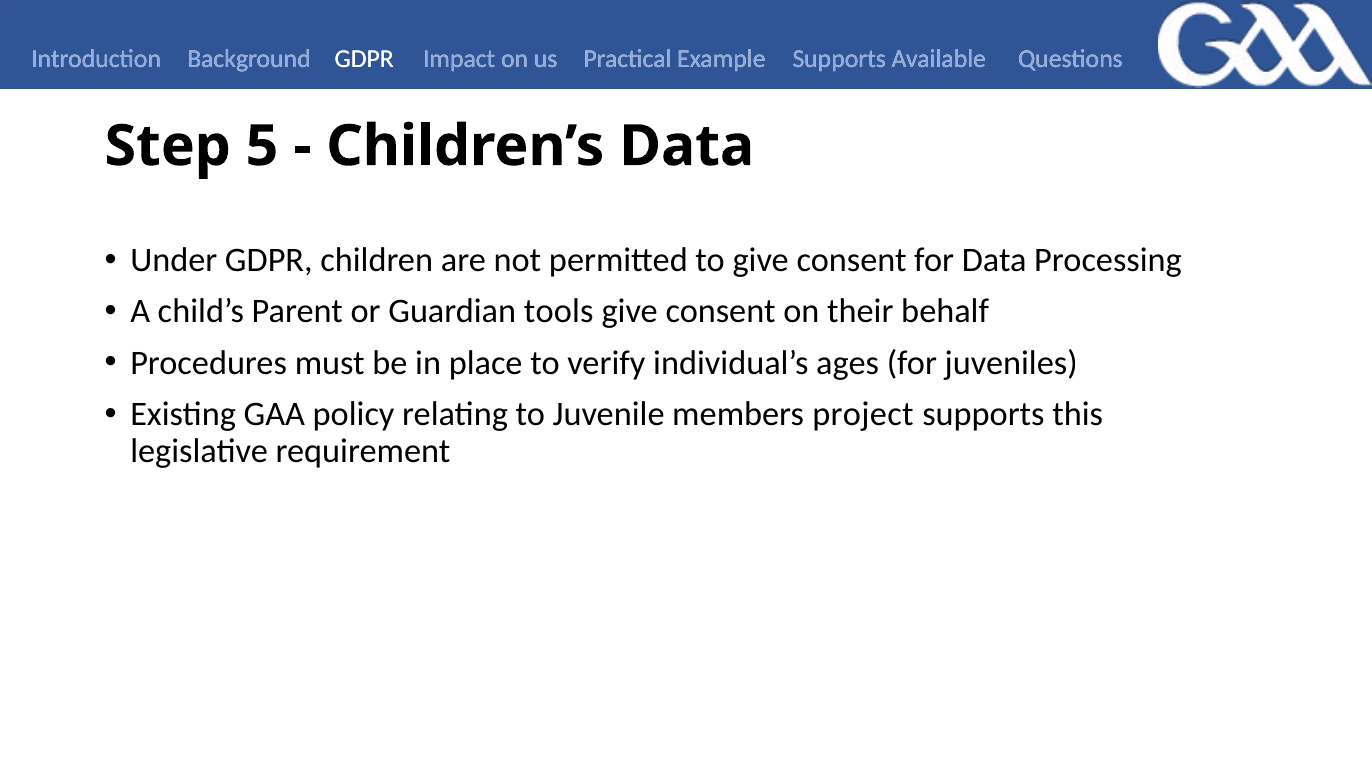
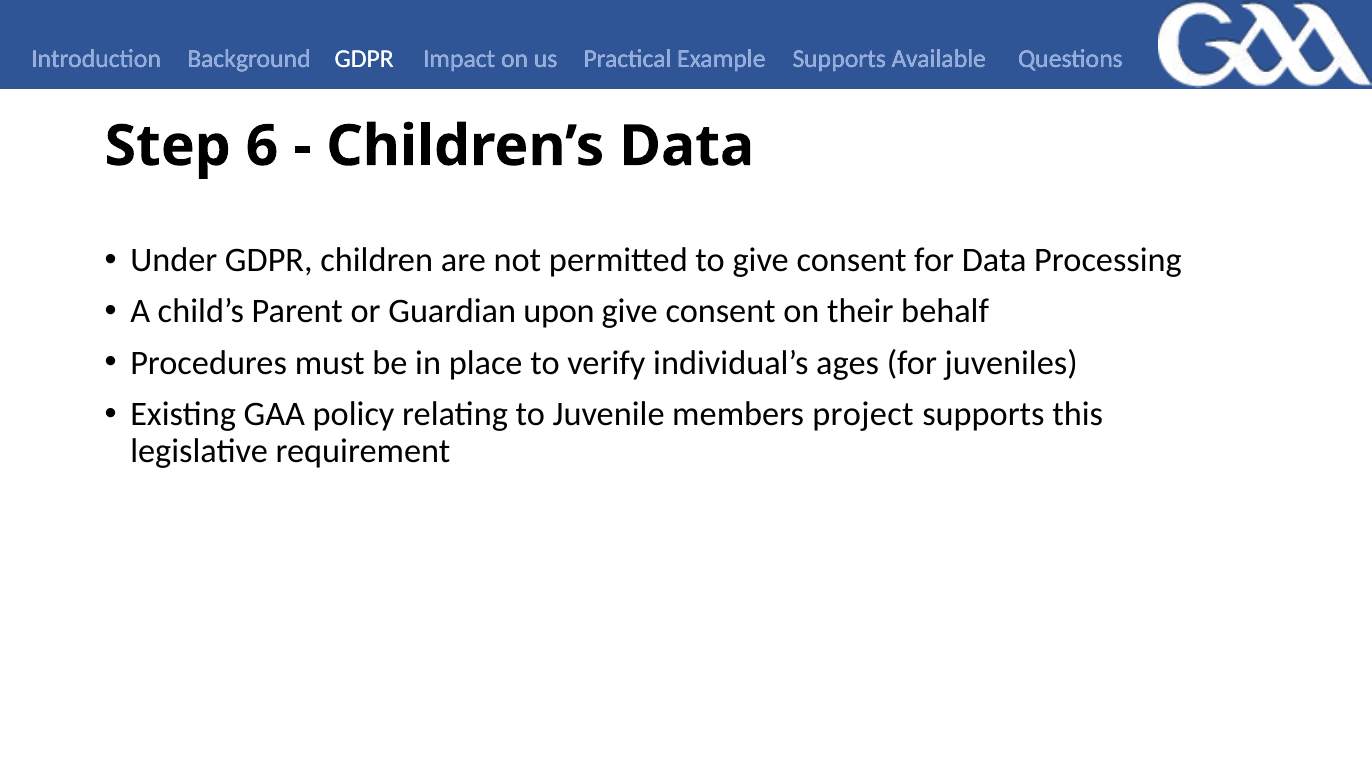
5: 5 -> 6 (262, 146)
tools: tools -> upon (559, 311)
